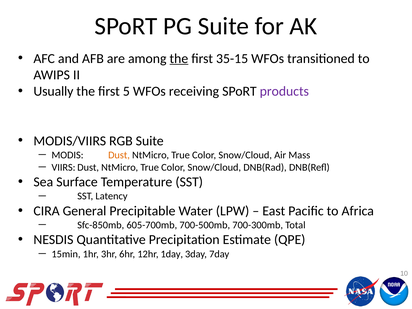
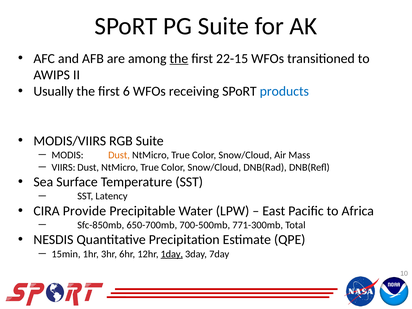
35-15: 35-15 -> 22-15 (232, 58)
5: 5 -> 6 (126, 91)
products colour: purple -> blue (284, 91)
General: General -> Provide (84, 211)
605-700mb: 605-700mb -> 650-700mb (152, 225)
700-300mb: 700-300mb -> 771-300mb (258, 225)
1day underline: none -> present (172, 254)
